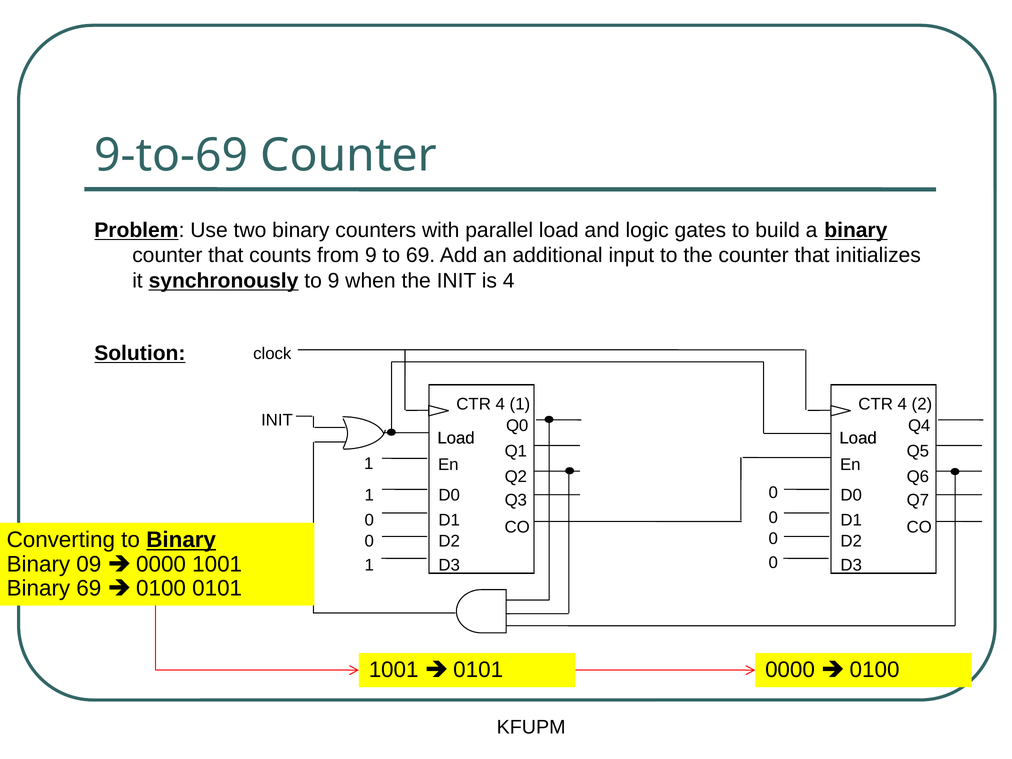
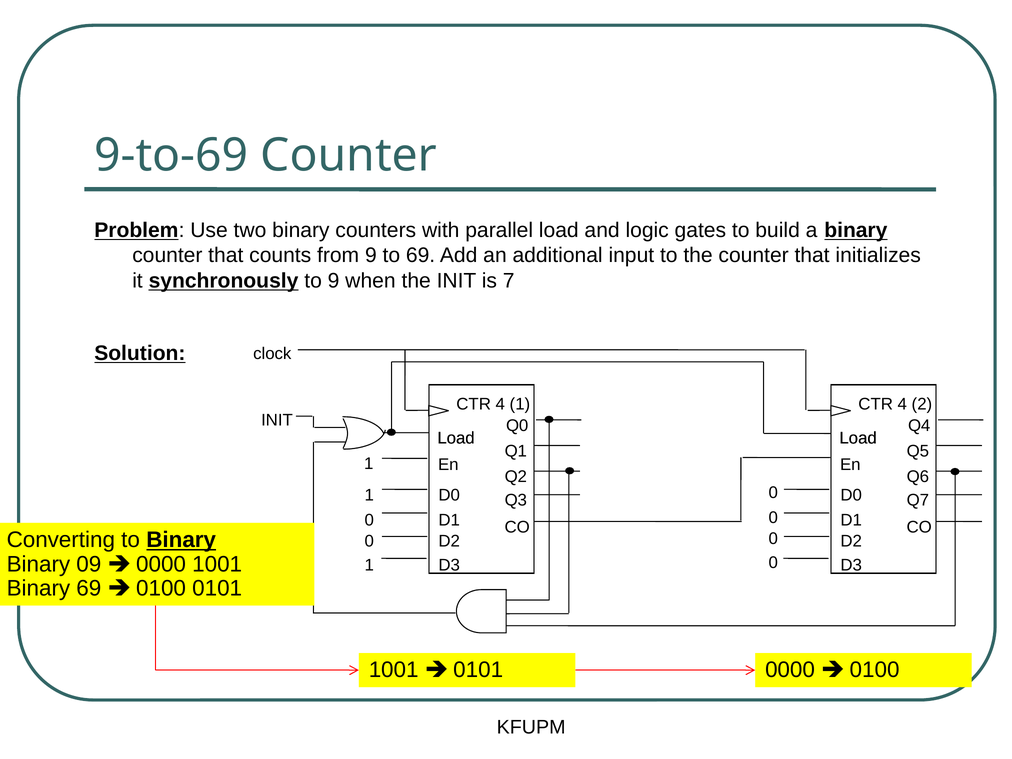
is 4: 4 -> 7 (509, 281)
